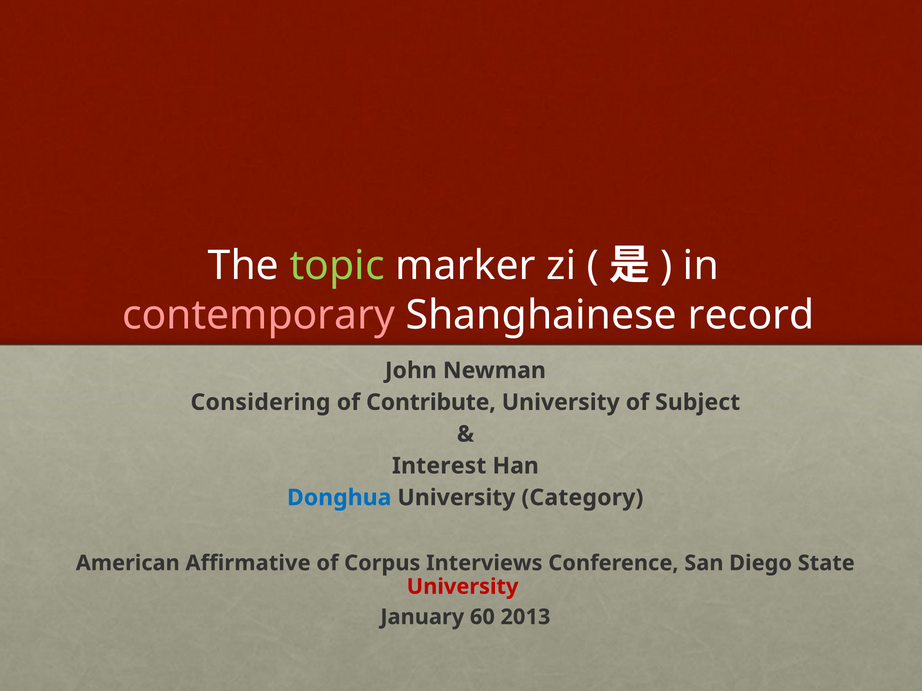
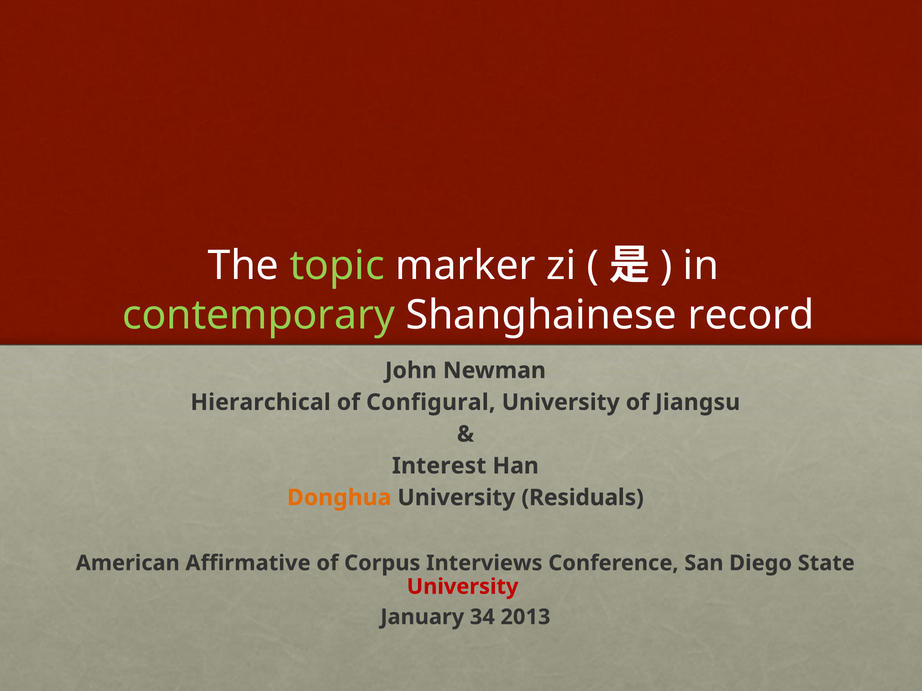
contemporary colour: pink -> light green (259, 315)
Considering: Considering -> Hierarchical (261, 403)
Contribute: Contribute -> Configural (431, 403)
Subject: Subject -> Jiangsu (698, 403)
Donghua colour: blue -> orange (339, 498)
Category: Category -> Residuals (583, 498)
60: 60 -> 34 (482, 617)
